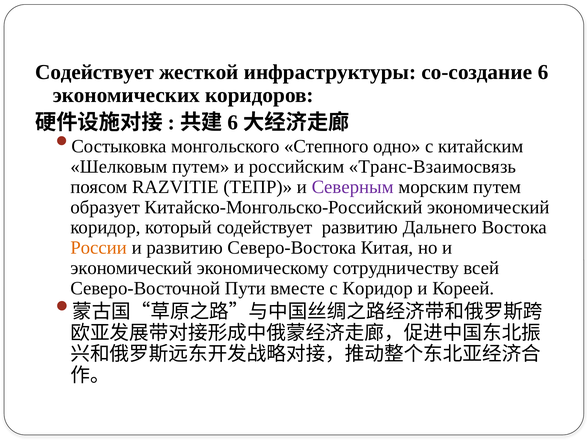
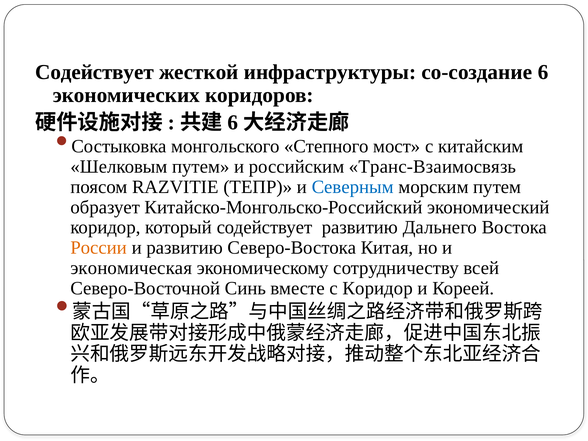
одно: одно -> мост (397, 146)
Северным colour: purple -> blue (353, 187)
экономический: экономический -> экономическая (131, 268)
Пути: Пути -> Синь (245, 288)
